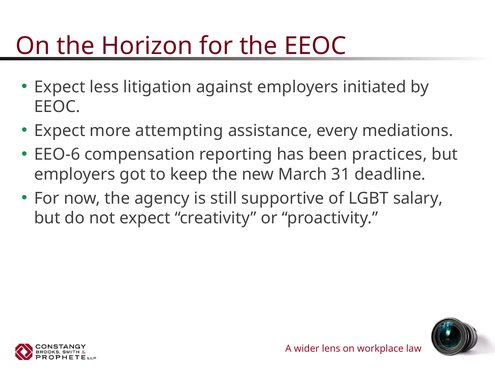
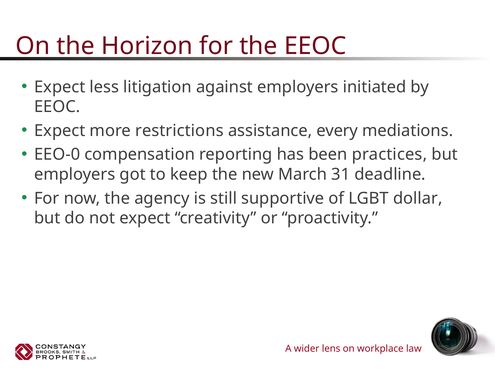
attempting: attempting -> restrictions (179, 131)
EEO-6: EEO-6 -> EEO-0 (57, 155)
salary: salary -> dollar (418, 198)
